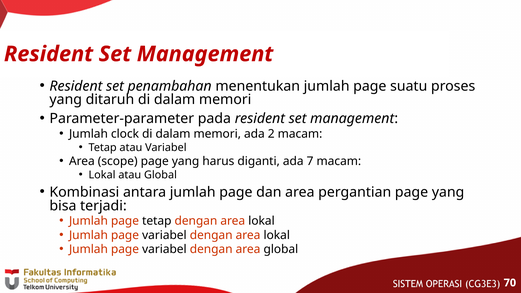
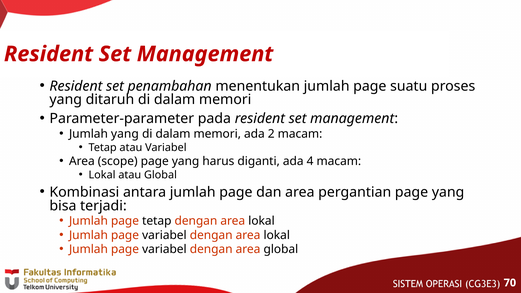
Jumlah clock: clock -> yang (125, 134)
7: 7 -> 4 (310, 161)
